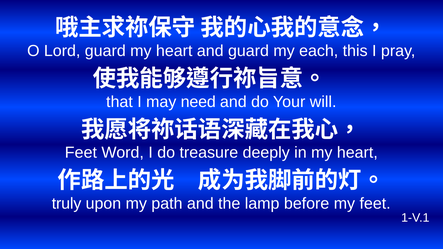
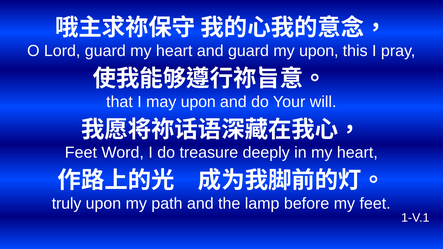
my each: each -> upon (319, 51)
may need: need -> upon (198, 102)
